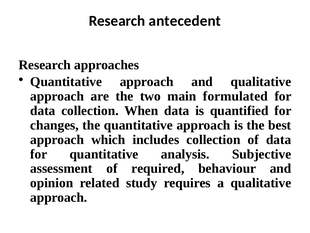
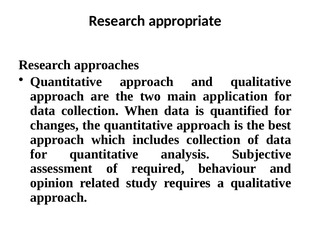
antecedent: antecedent -> appropriate (185, 21)
formulated: formulated -> application (235, 96)
